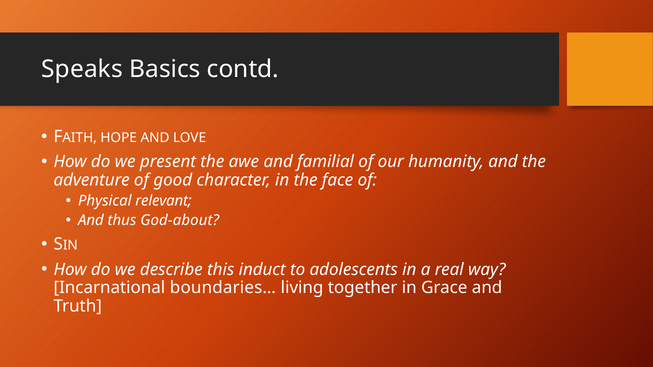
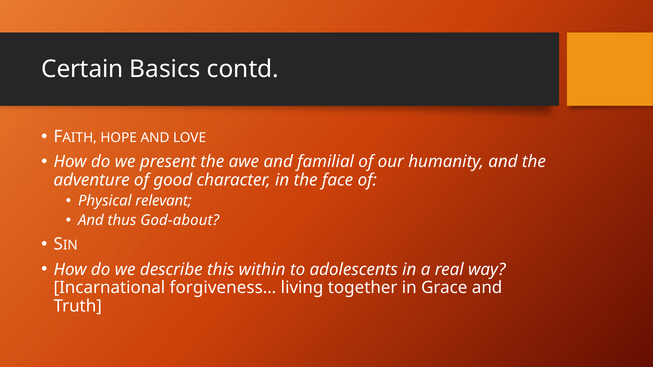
Speaks: Speaks -> Certain (82, 69)
induct: induct -> within (262, 270)
boundaries…: boundaries… -> forgiveness… (223, 288)
